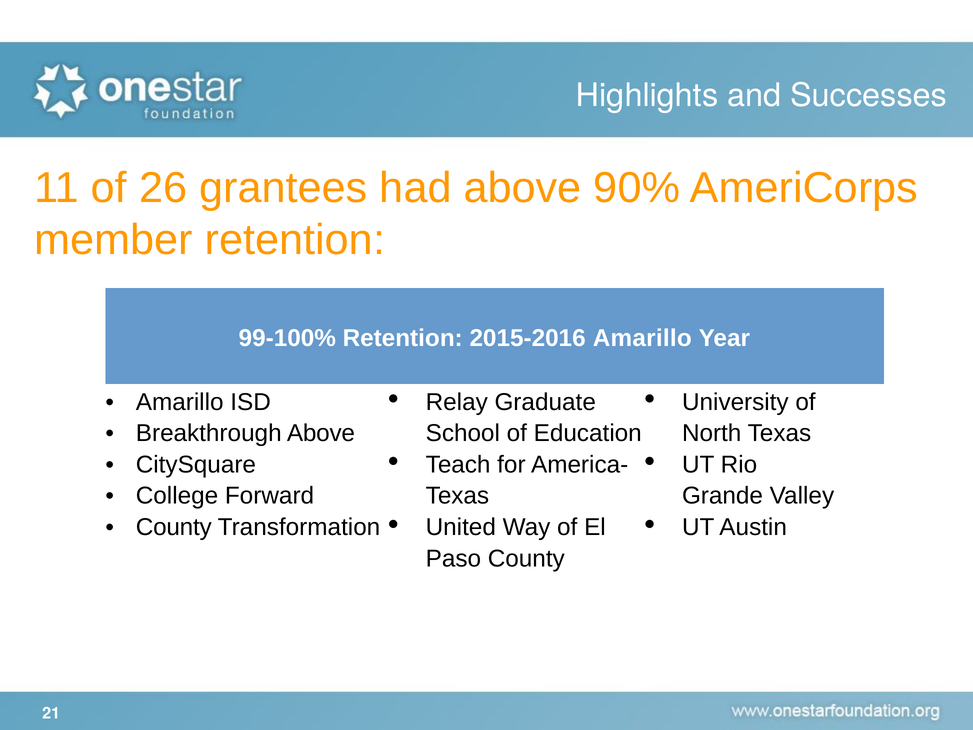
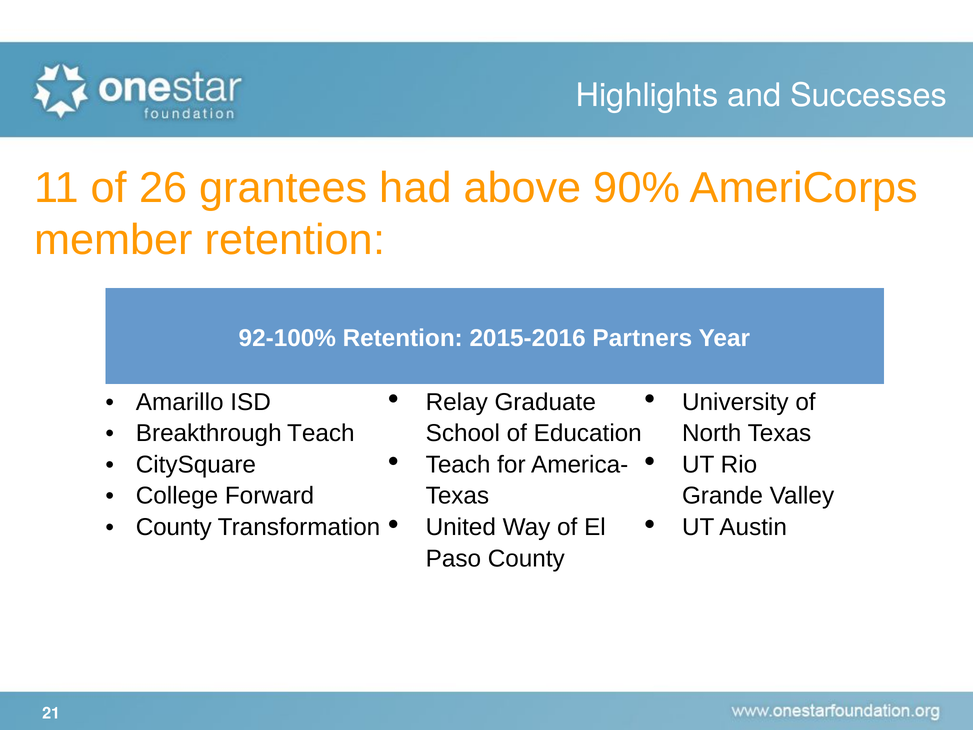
99-100%: 99-100% -> 92-100% (287, 338)
2015-2016 Amarillo: Amarillo -> Partners (642, 338)
Breakthrough Above: Above -> Teach (321, 433)
